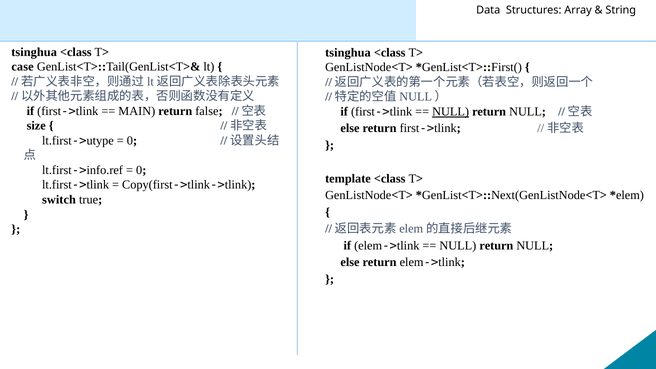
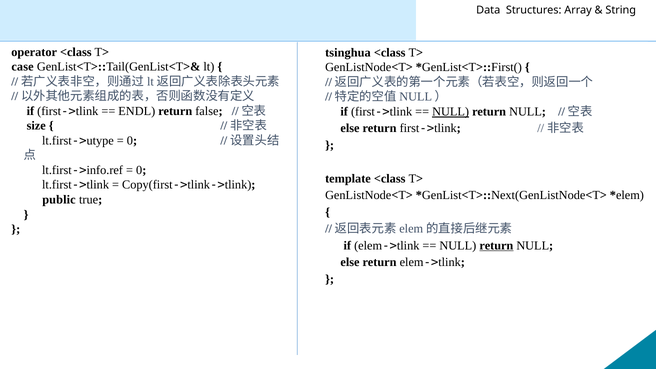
tsinghua: tsinghua -> operator (34, 52)
MAIN: MAIN -> ENDL (137, 111)
switch: switch -> public (59, 200)
return underline: none -> present (496, 245)
